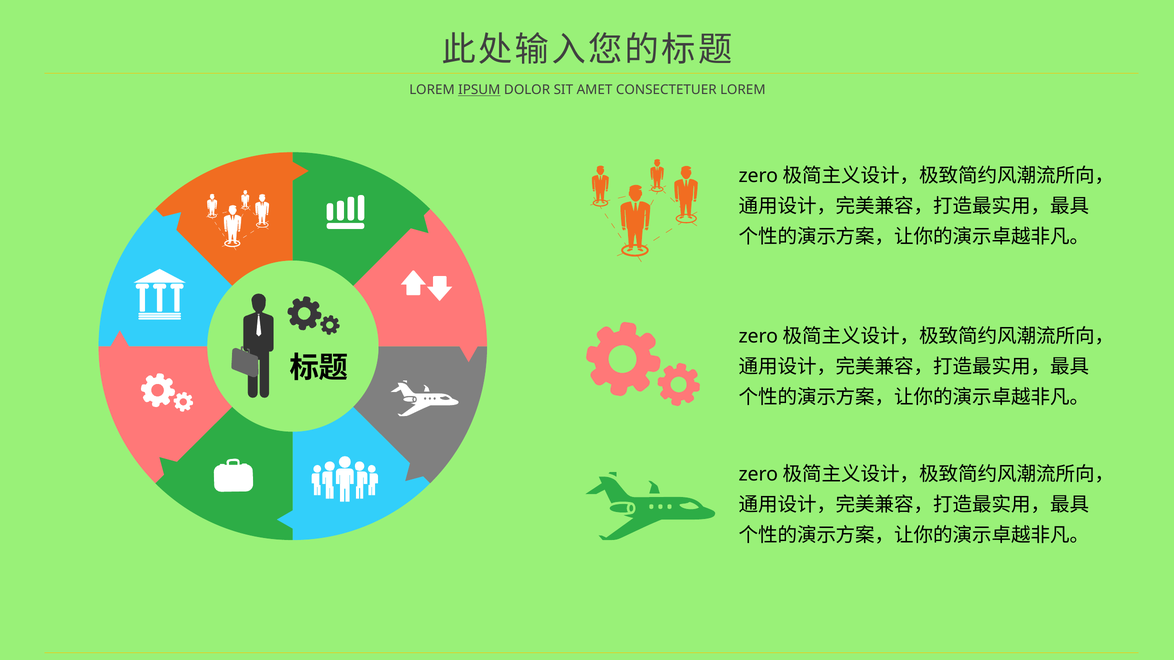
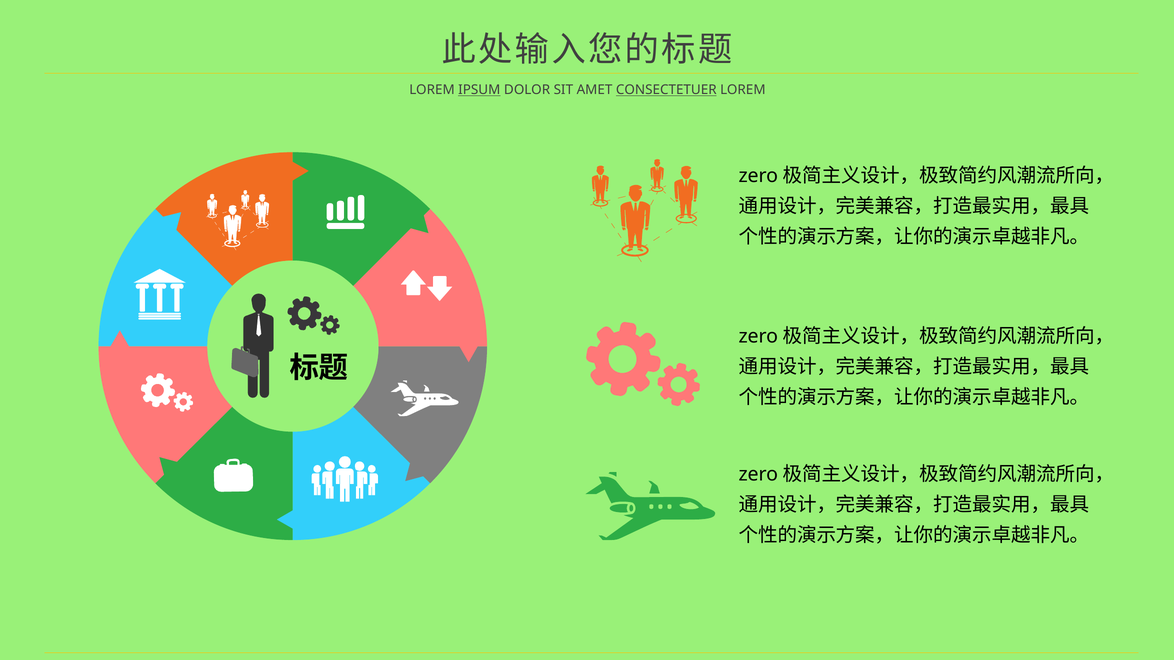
CONSECTETUER underline: none -> present (666, 90)
